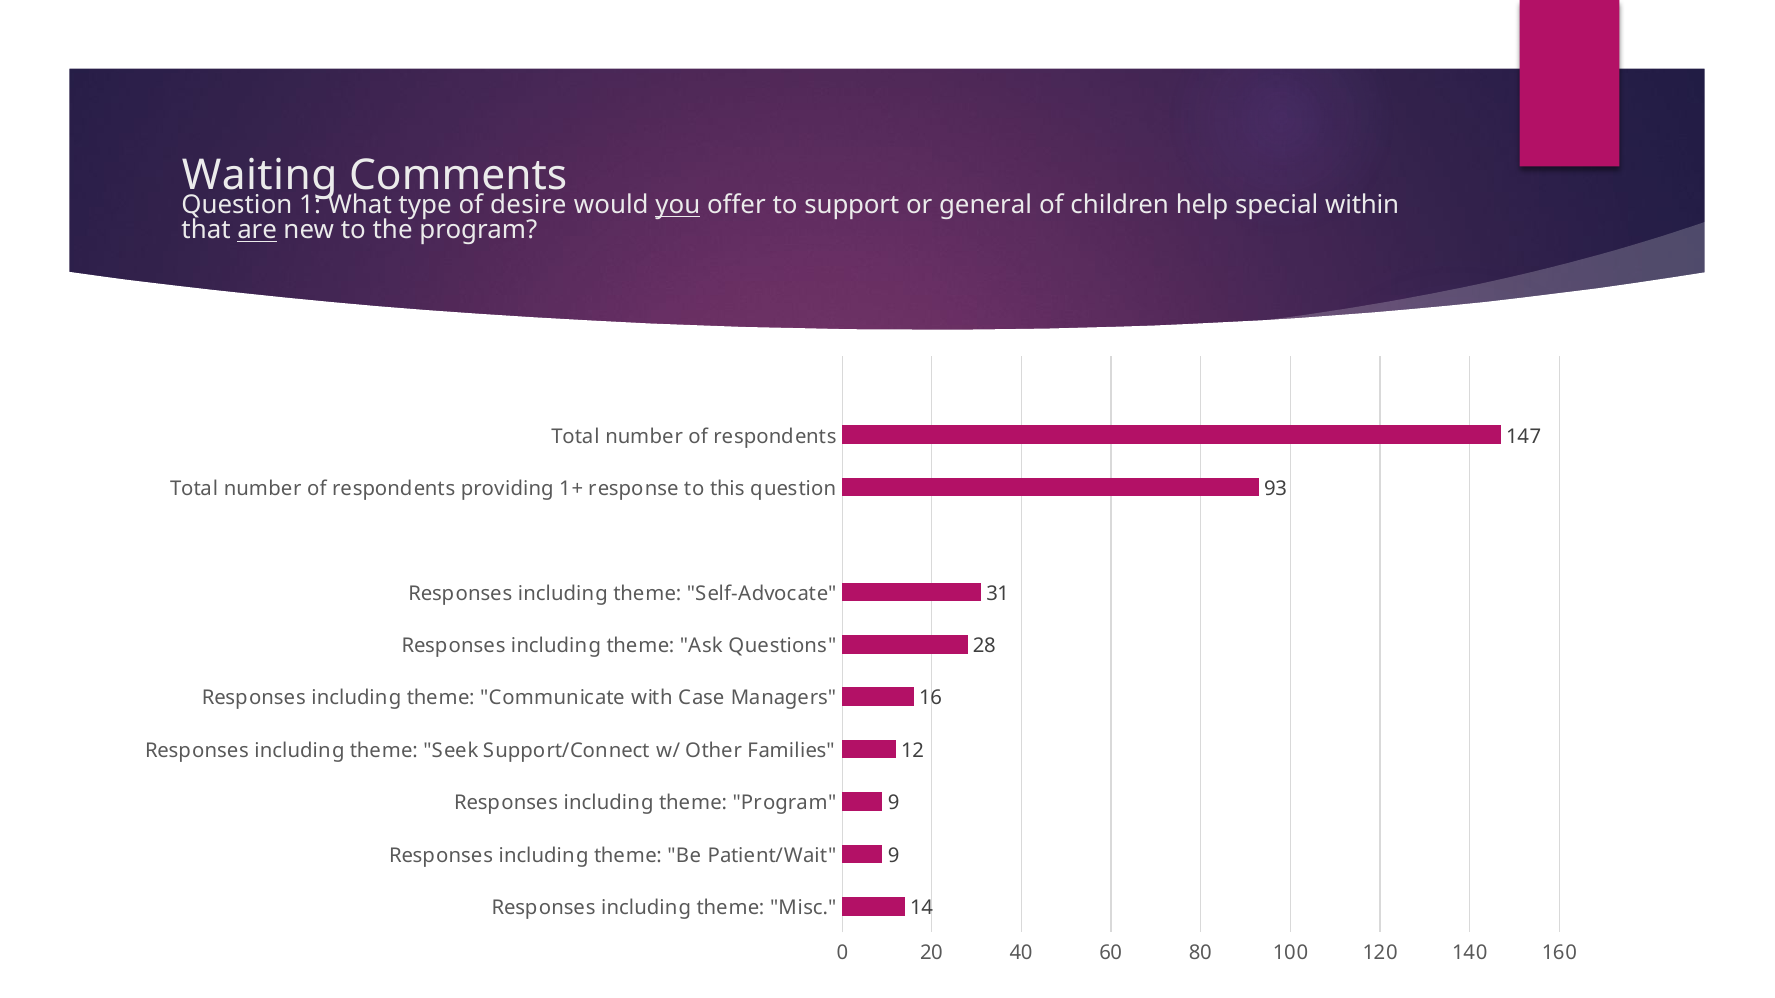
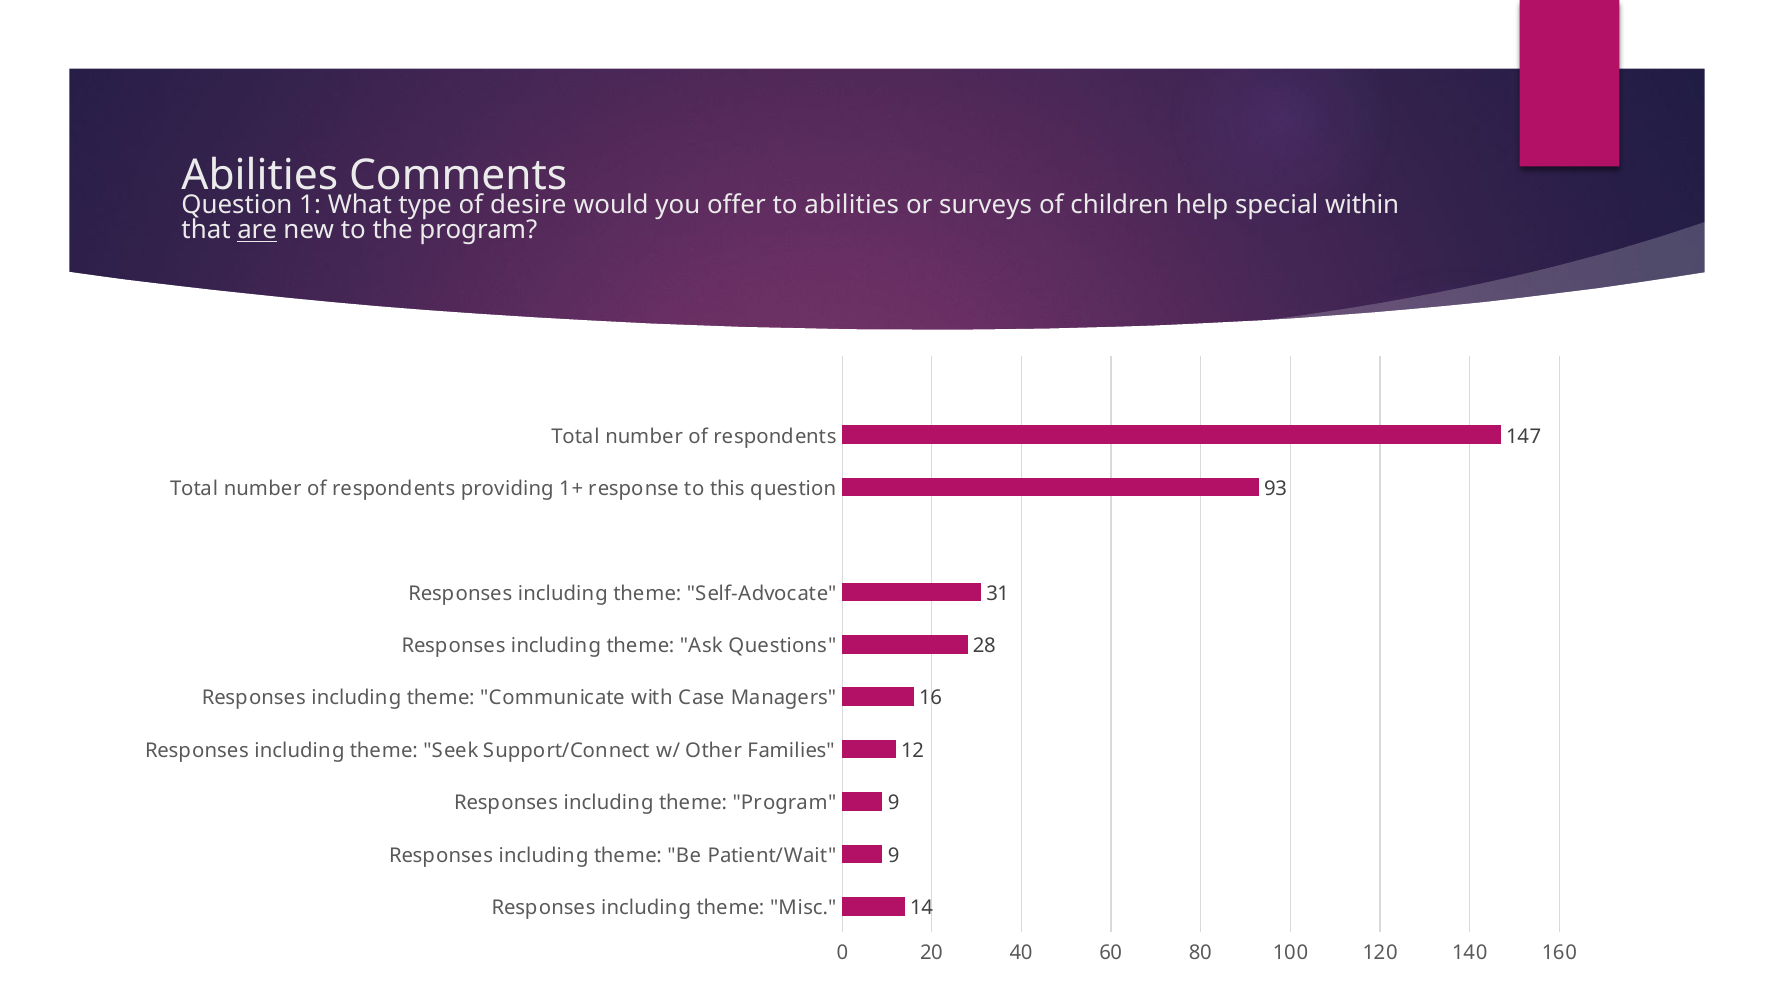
Waiting: Waiting -> Abilities (260, 175)
you underline: present -> none (678, 205)
to support: support -> abilities (852, 205)
general: general -> surveys (986, 205)
